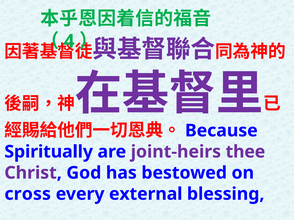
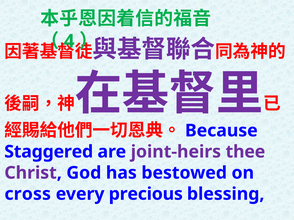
Spiritually: Spiritually -> Staggered (49, 152)
external: external -> precious (146, 194)
